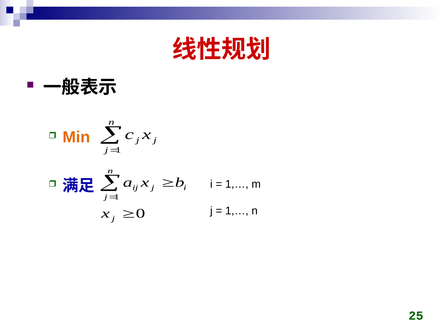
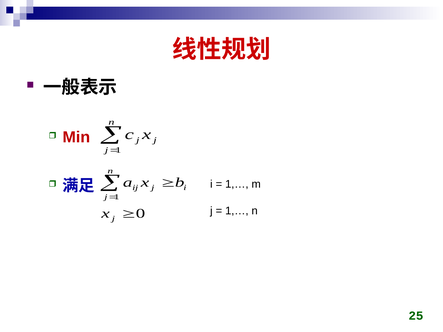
Min colour: orange -> red (76, 137)
